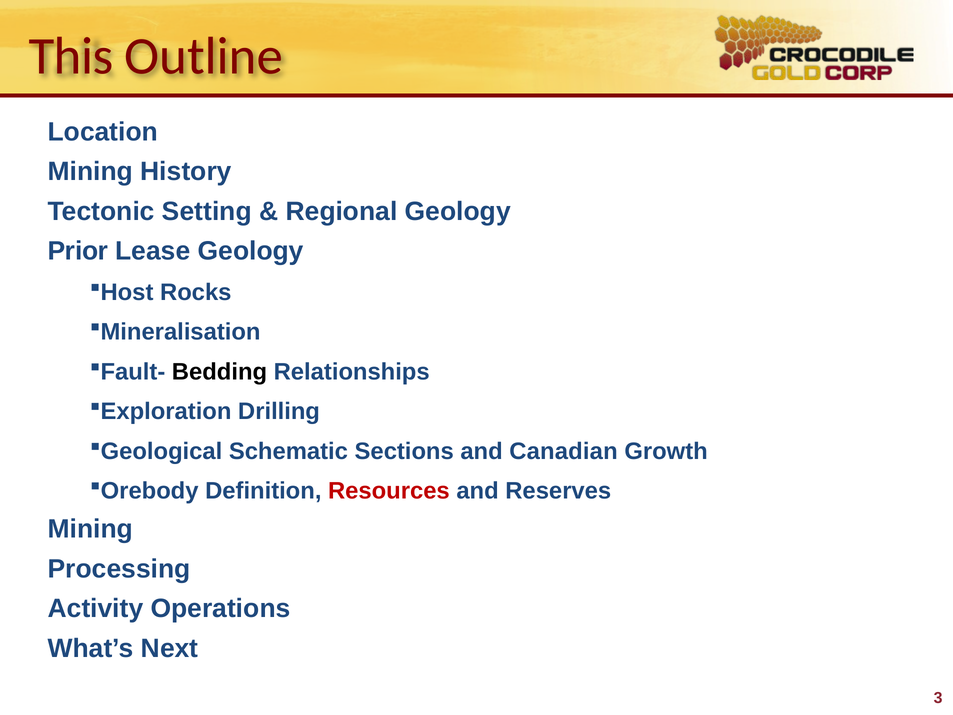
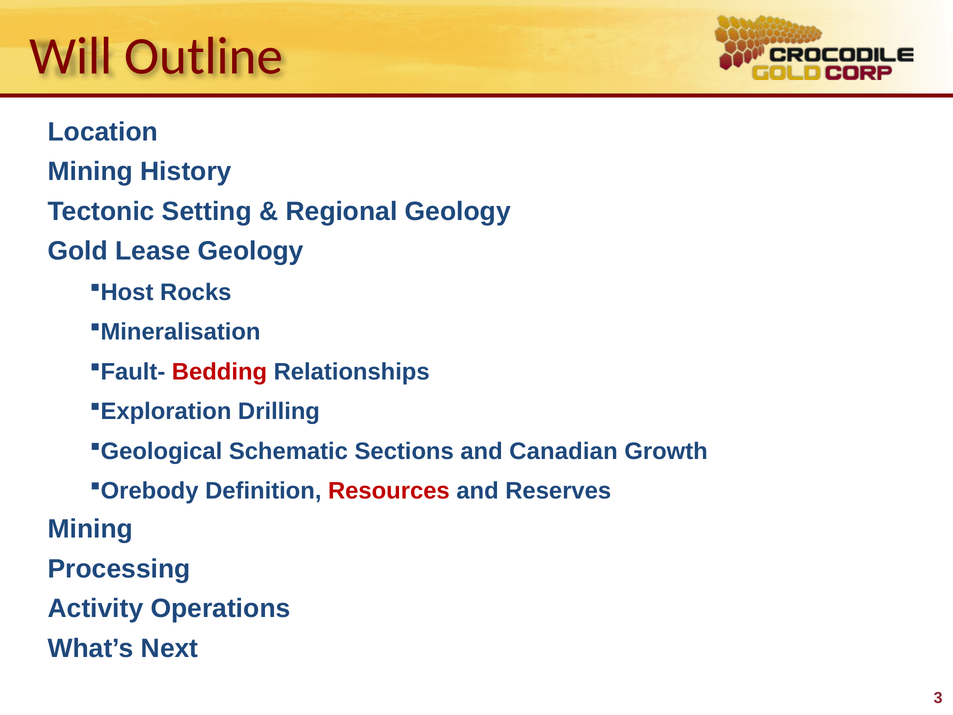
This: This -> Will (71, 56)
Prior: Prior -> Gold (78, 251)
Bedding colour: black -> red (219, 372)
